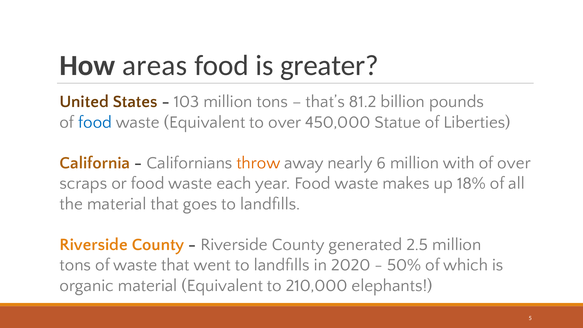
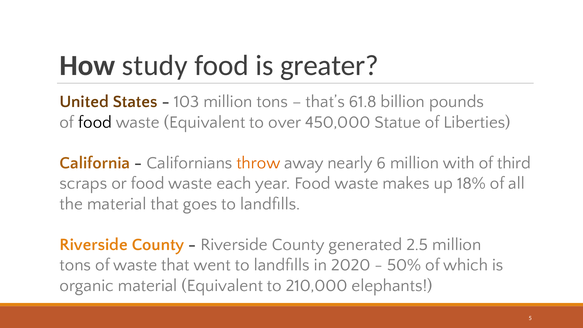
areas: areas -> study (155, 66)
81.2: 81.2 -> 61.8 (363, 102)
food colour: blue -> black (95, 122)
of over: over -> third (514, 163)
